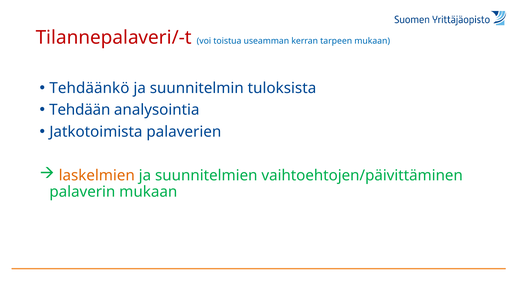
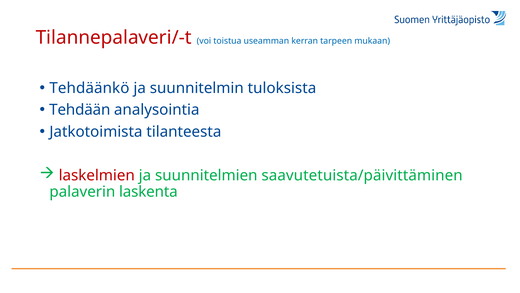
palaverien: palaverien -> tilanteesta (184, 132)
laskelmien colour: orange -> red (97, 175)
vaihtoehtojen/päivittäminen: vaihtoehtojen/päivittäminen -> saavutetuista/päivittäminen (362, 175)
palaverin mukaan: mukaan -> laskenta (148, 192)
